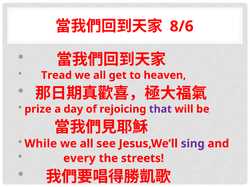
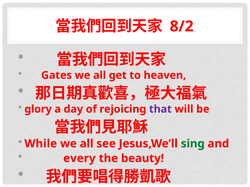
8/6: 8/6 -> 8/2 (182, 26)
Tread: Tread -> Gates (57, 75)
prize: prize -> glory (38, 109)
sing colour: purple -> green (193, 144)
streets: streets -> beauty (142, 159)
